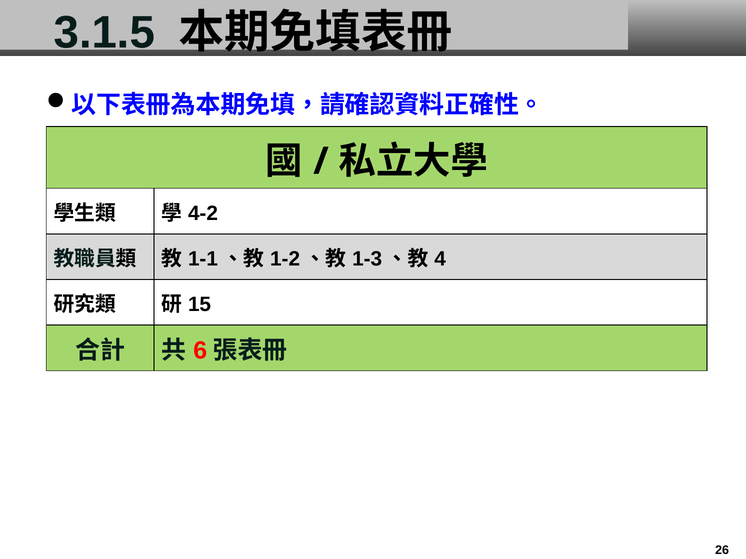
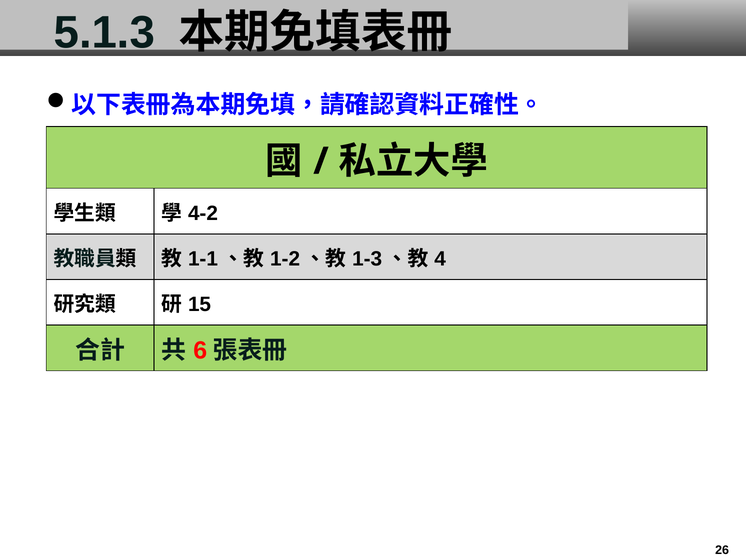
3.1.5: 3.1.5 -> 5.1.3 (104, 33)
